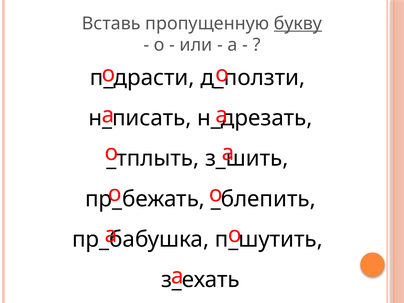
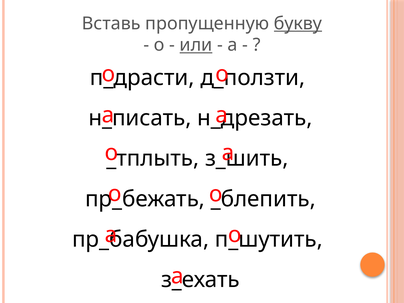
или underline: none -> present (196, 45)
